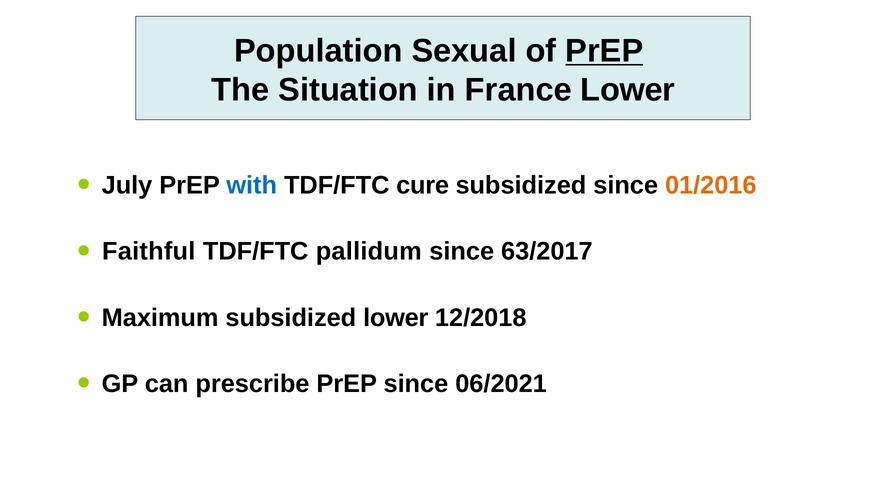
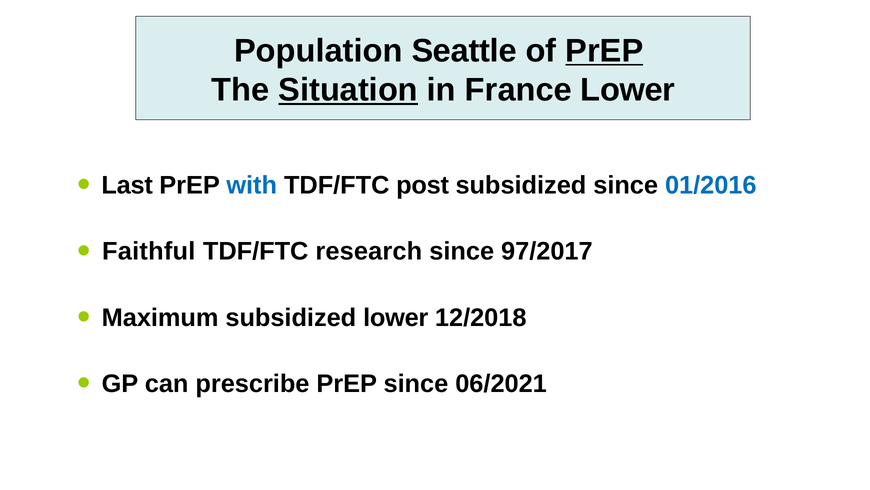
Sexual: Sexual -> Seattle (464, 51)
Situation underline: none -> present (348, 90)
July: July -> Last (127, 185)
cure: cure -> post (423, 185)
01/2016 colour: orange -> blue (711, 185)
pallidum: pallidum -> research (369, 251)
63/2017: 63/2017 -> 97/2017 (547, 251)
